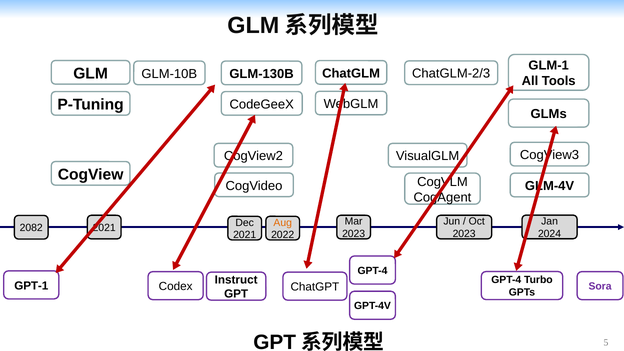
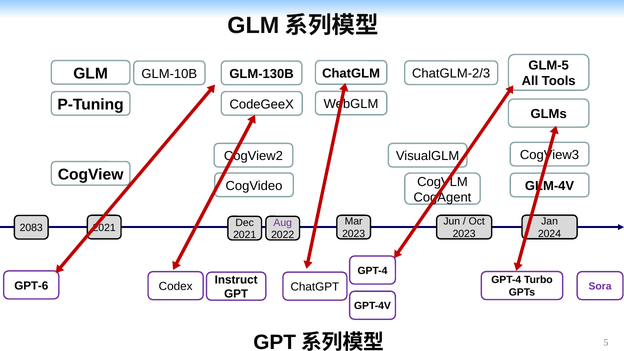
GLM-1: GLM-1 -> GLM-5 (549, 65)
Aug colour: orange -> purple (283, 223)
2082: 2082 -> 2083 (31, 228)
GPT-1: GPT-1 -> GPT-6 (31, 286)
